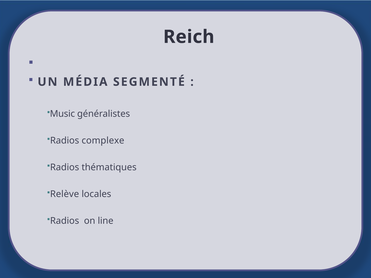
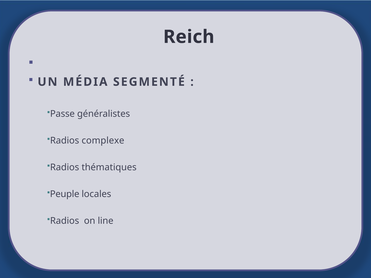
Music: Music -> Passe (62, 114)
Relève: Relève -> Peuple (65, 194)
